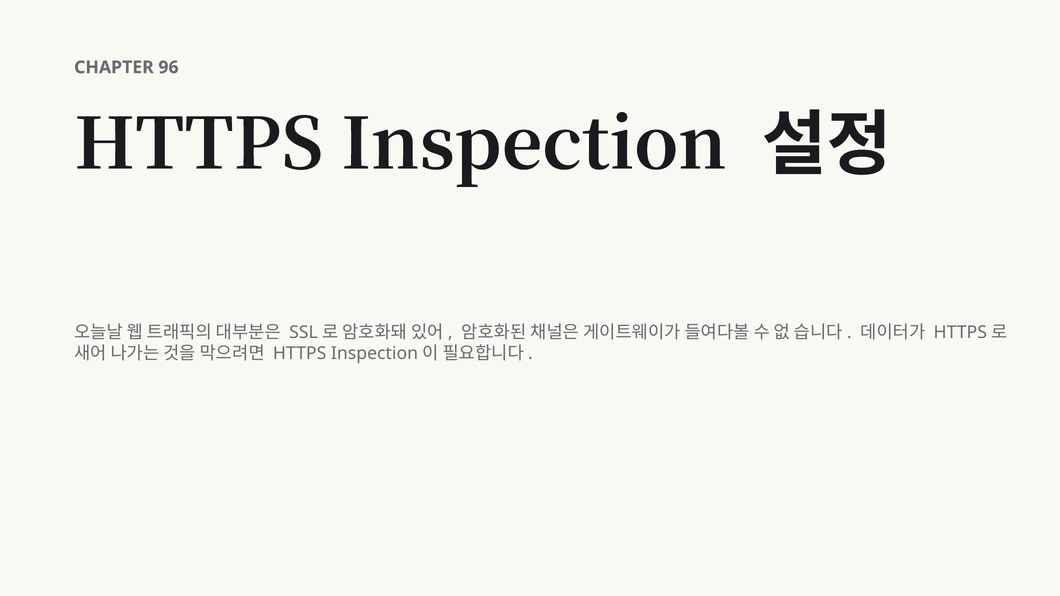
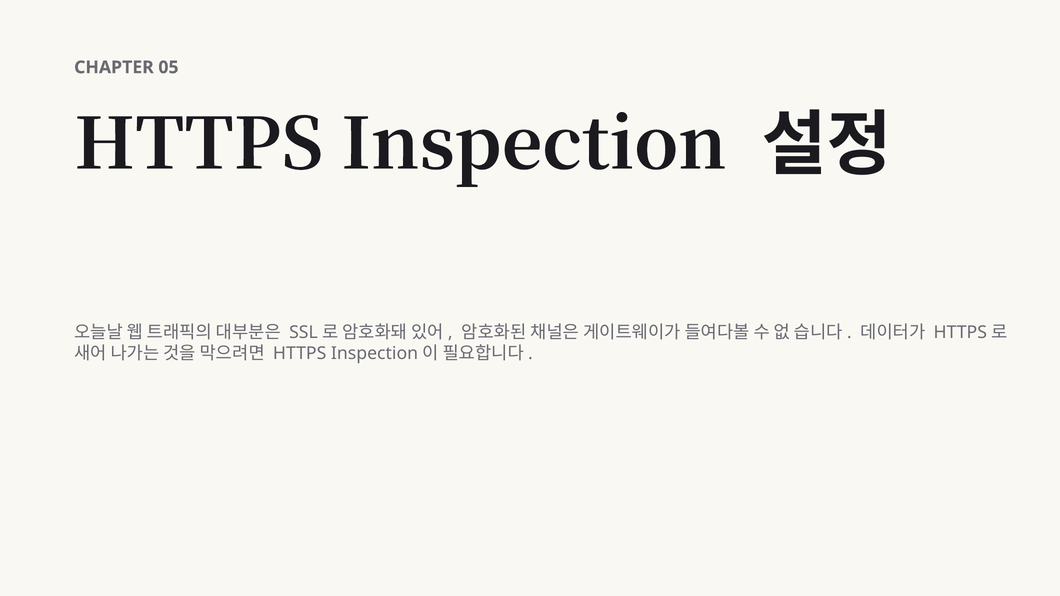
96: 96 -> 05 (168, 67)
